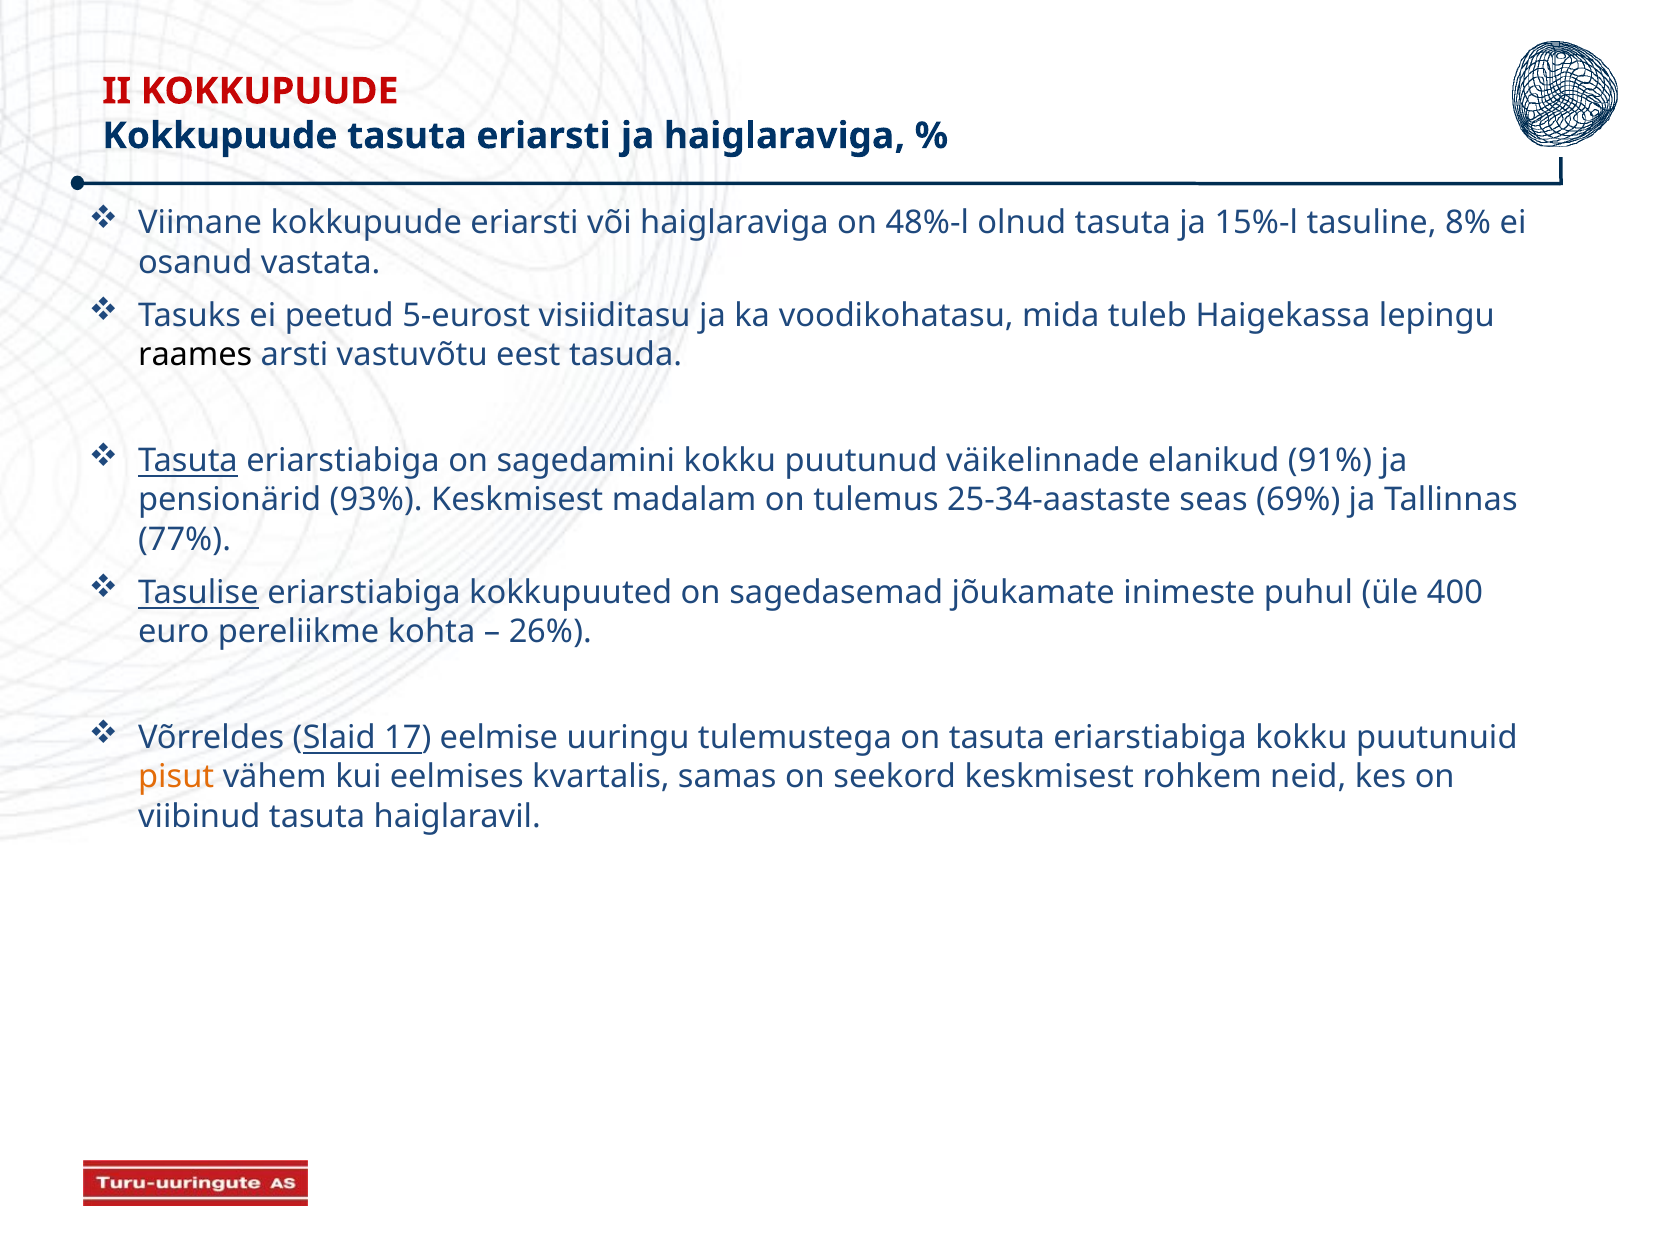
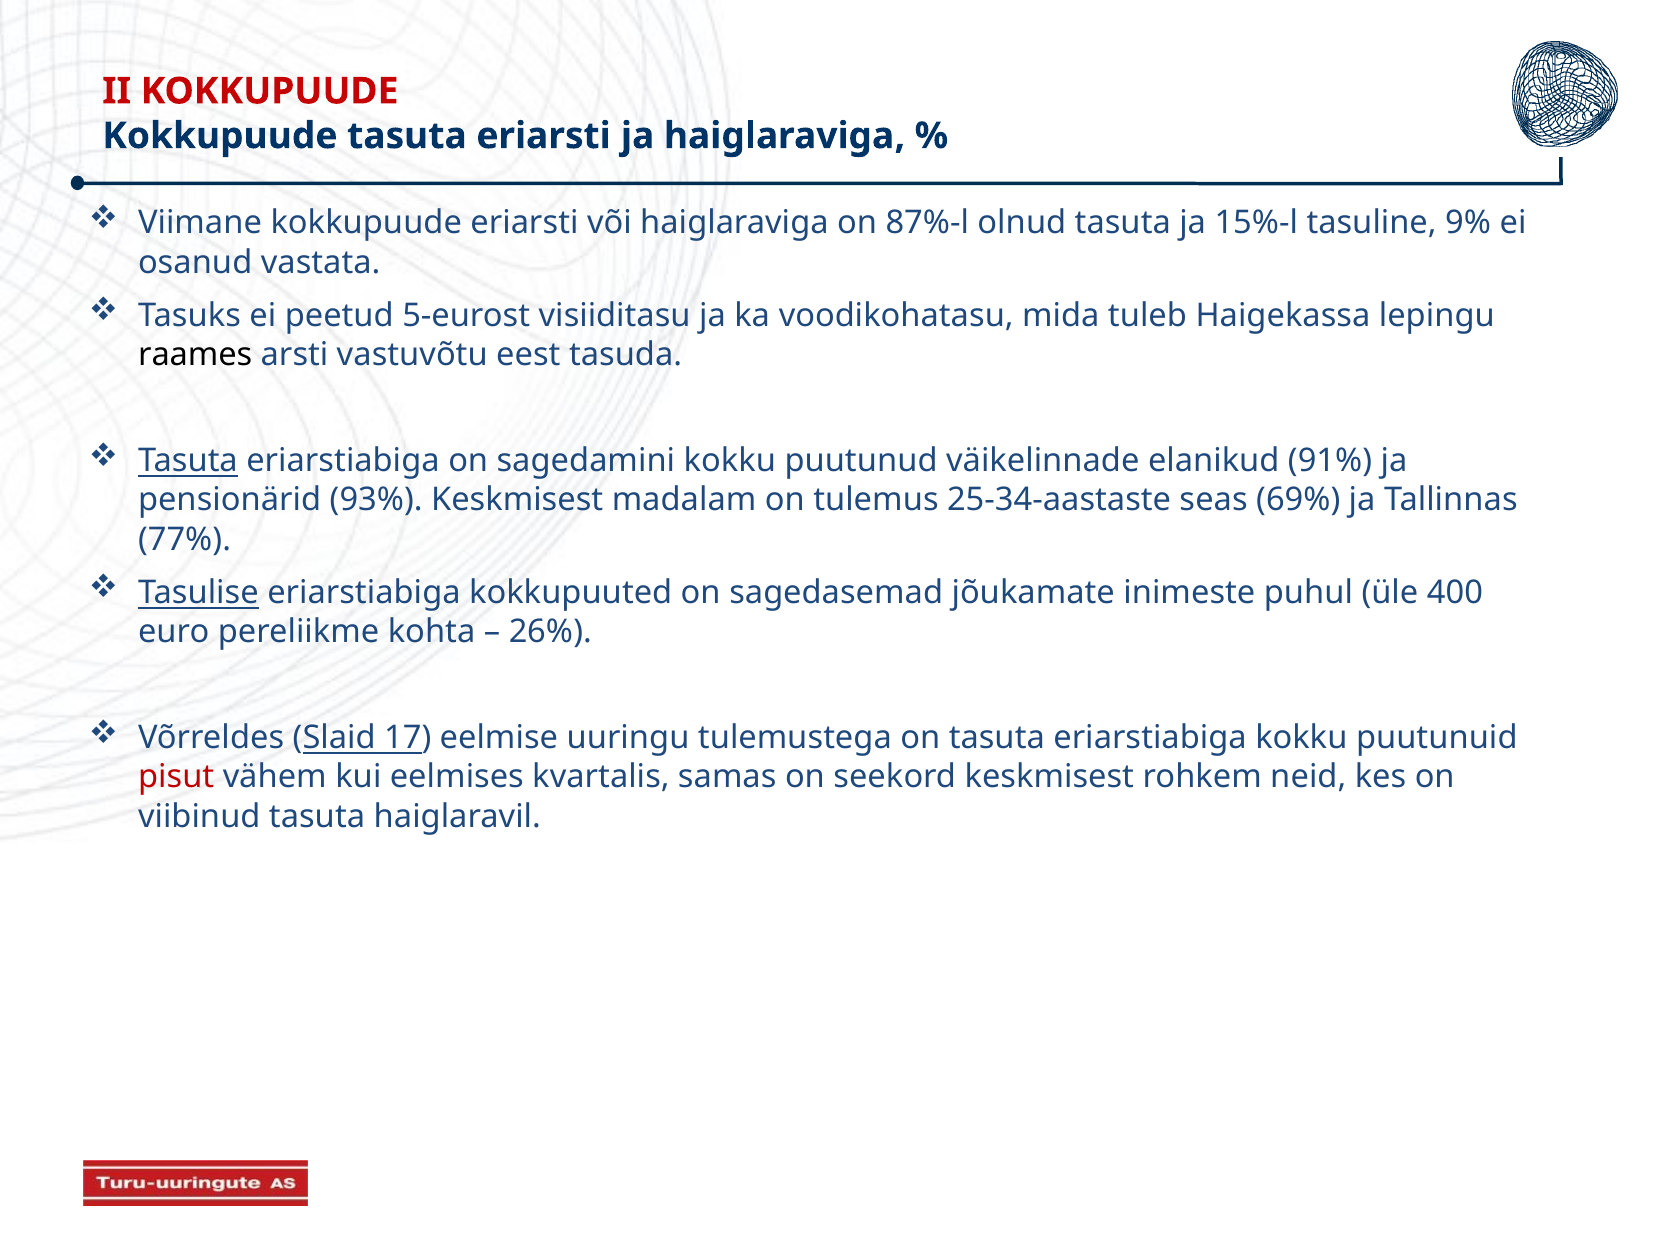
48%-l: 48%-l -> 87%-l (927, 223)
8%: 8% -> 9% (1468, 223)
pisut colour: orange -> red (176, 777)
